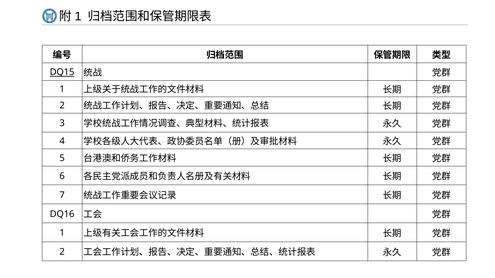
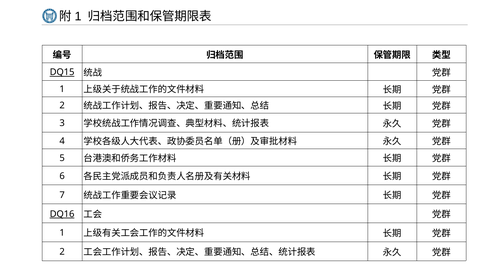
DQ16 underline: none -> present (62, 214)
